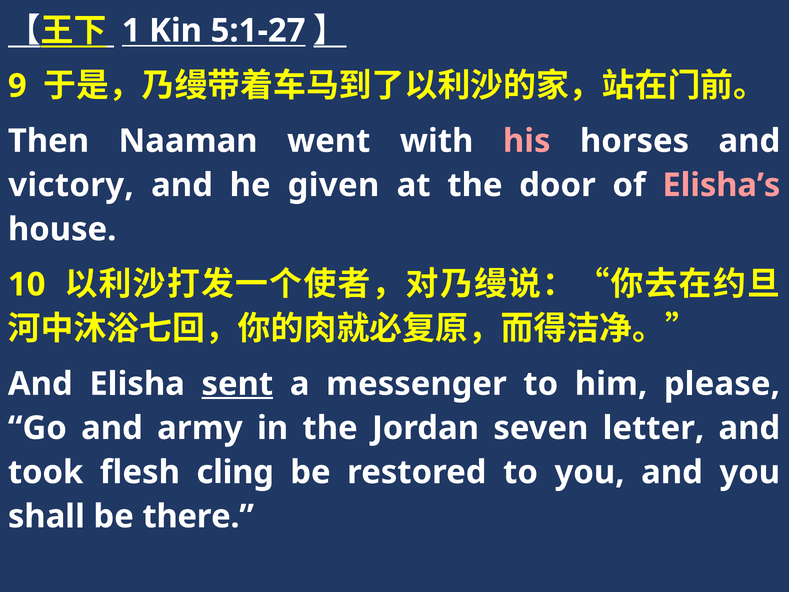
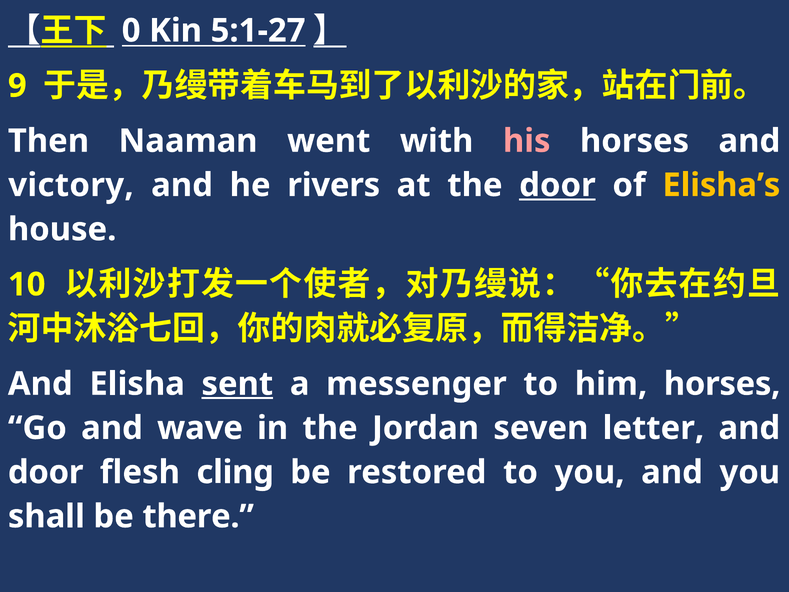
1: 1 -> 0 (131, 31)
given: given -> rivers (334, 185)
door underline: none -> present (557, 185)
Elisha’s colour: pink -> yellow (721, 185)
him please: please -> horses (722, 384)
army: army -> wave (200, 428)
took: took -> door (46, 472)
